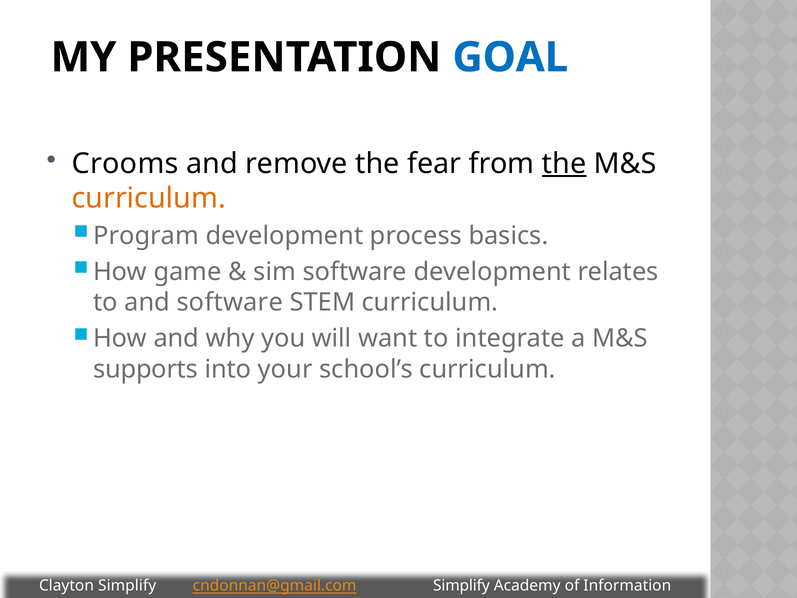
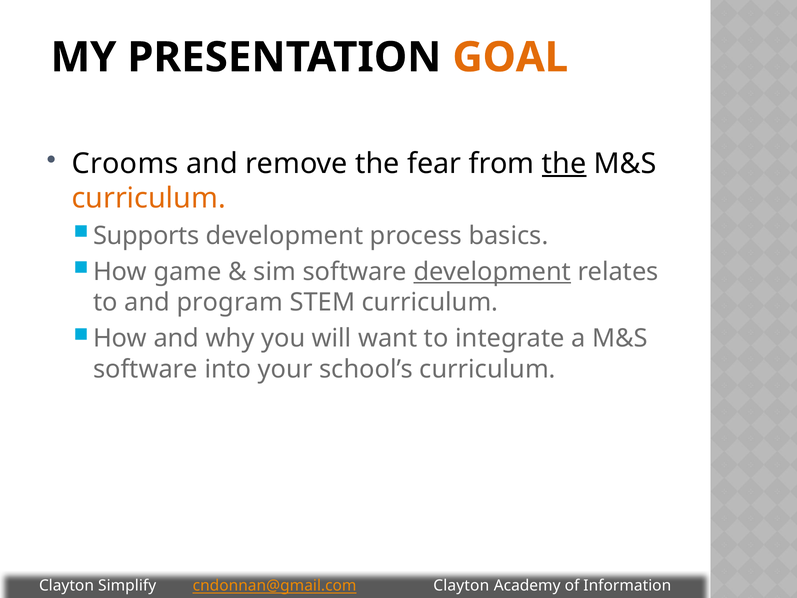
GOAL colour: blue -> orange (510, 57)
Program: Program -> Supports (146, 236)
development underline: none -> present (492, 272)
and software: software -> program (230, 302)
supports: supports -> software (145, 369)
cndonnan@gmail.com Simplify: Simplify -> Clayton (461, 585)
